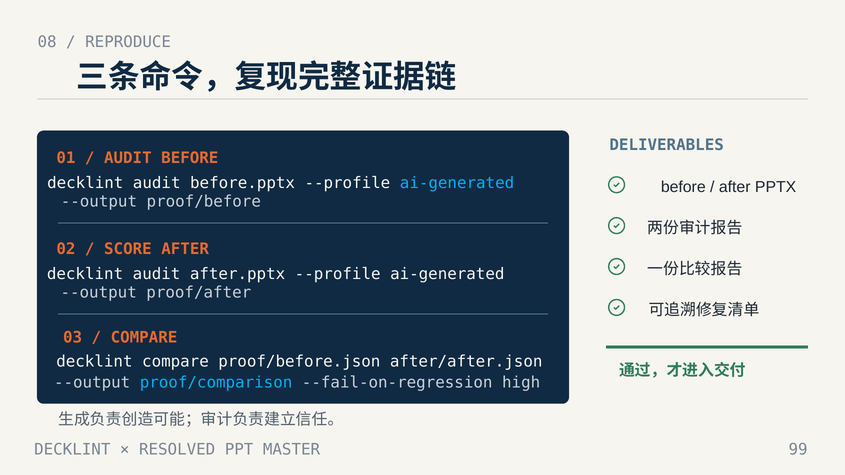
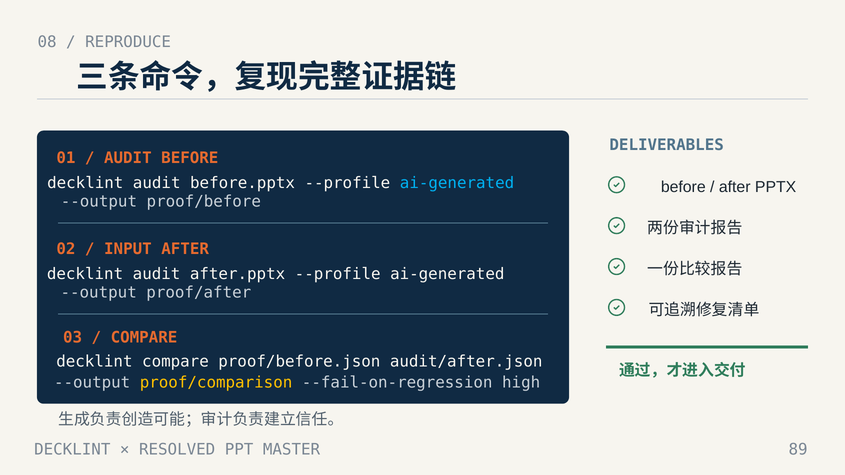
SCORE: SCORE -> INPUT (128, 249)
after/after.json: after/after.json -> audit/after.json (466, 362)
proof/comparison colour: light blue -> yellow (216, 383)
99: 99 -> 89 (798, 450)
